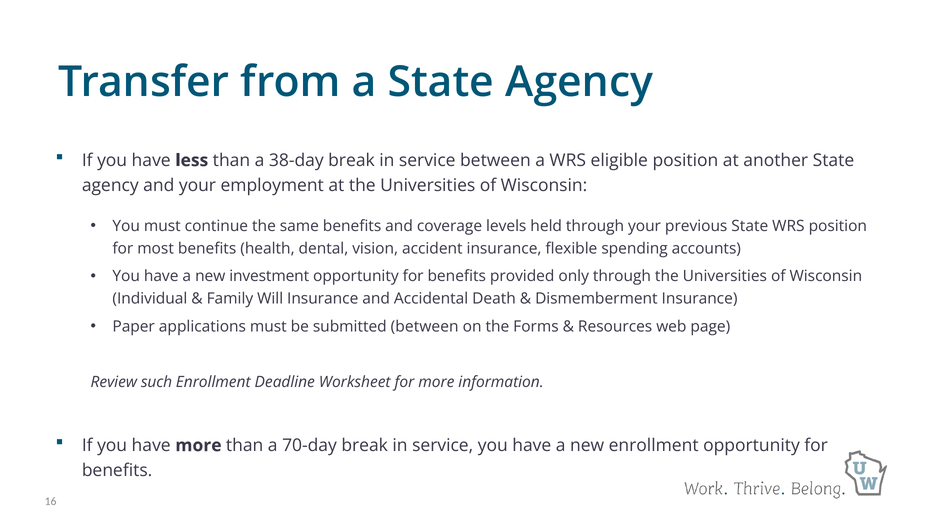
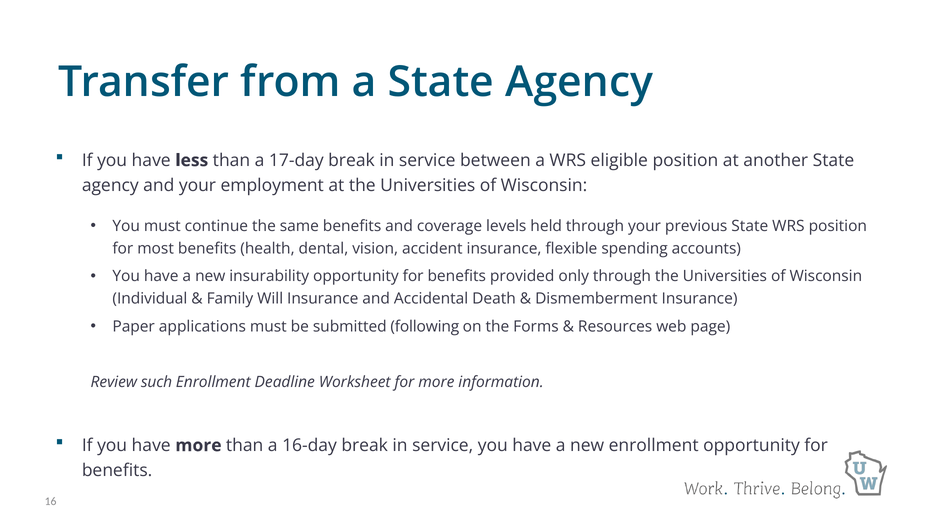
38-day: 38-day -> 17-day (296, 160)
investment: investment -> insurability (269, 276)
submitted between: between -> following (425, 326)
70-day: 70-day -> 16-day (309, 445)
